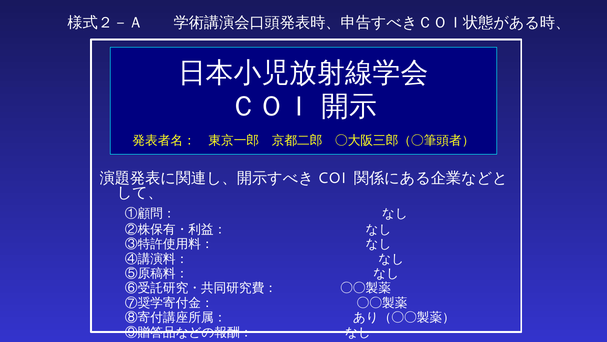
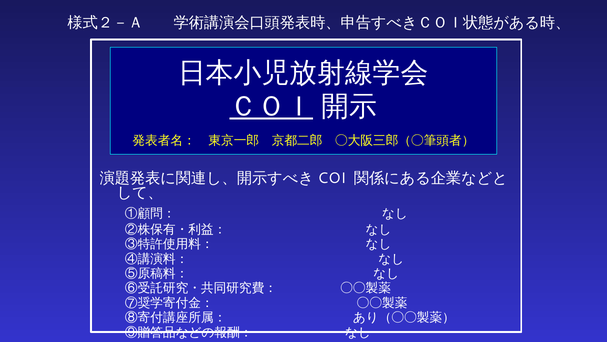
ＣＯＩ underline: none -> present (271, 106)
